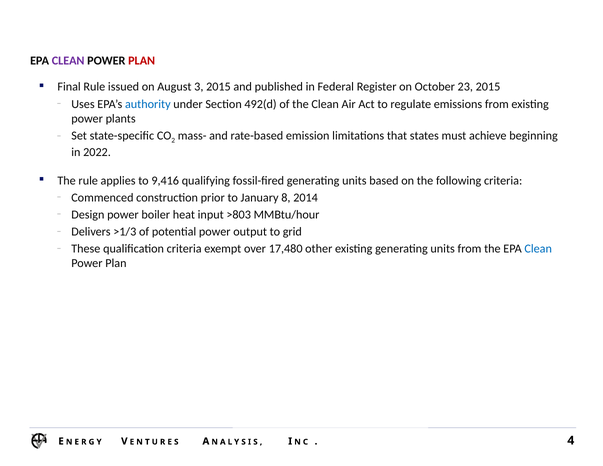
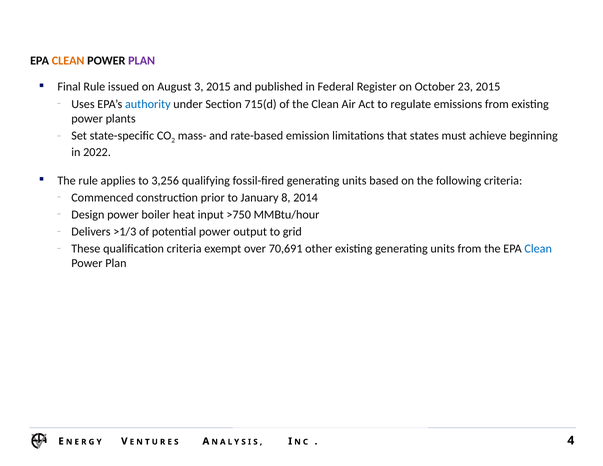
CLEAN colour: purple -> orange (68, 61)
PLAN colour: red -> purple (142, 61)
492(d: 492(d -> 715(d (261, 104)
9,416: 9,416 -> 3,256 (165, 181)
>803: >803 -> >750 (239, 215)
17,480: 17,480 -> 70,691 (286, 249)
